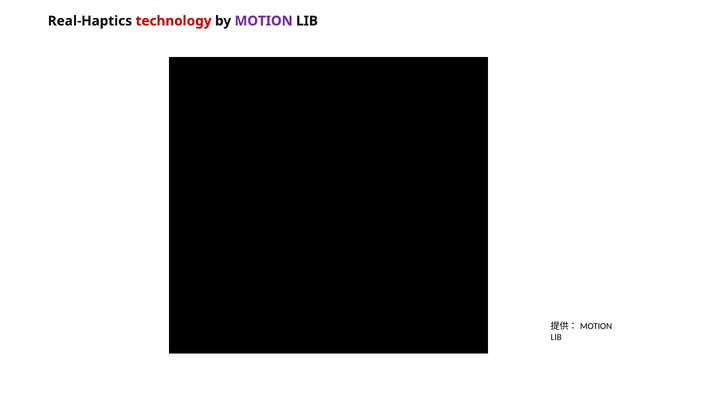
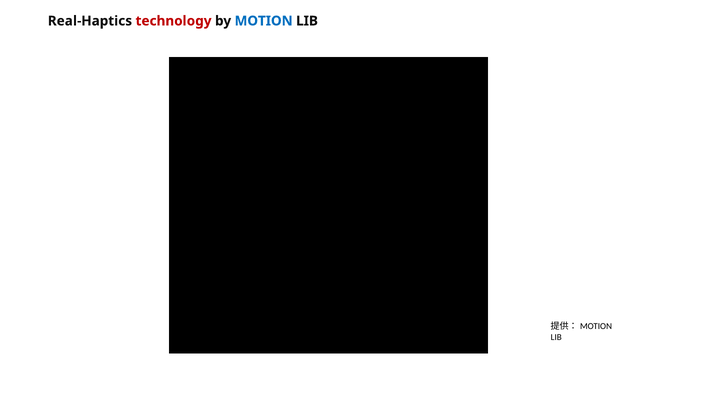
MOTION colour: purple -> blue (264, 21)
